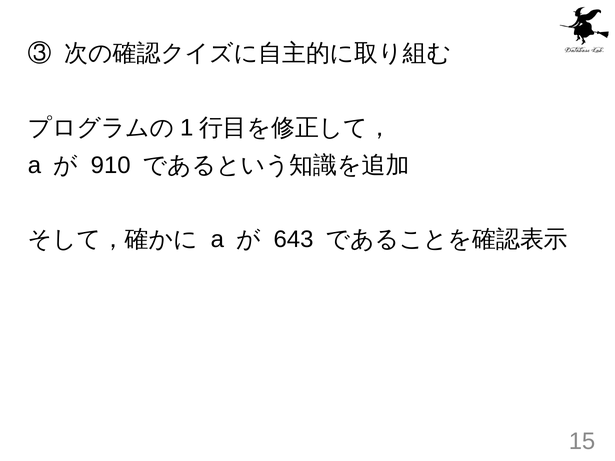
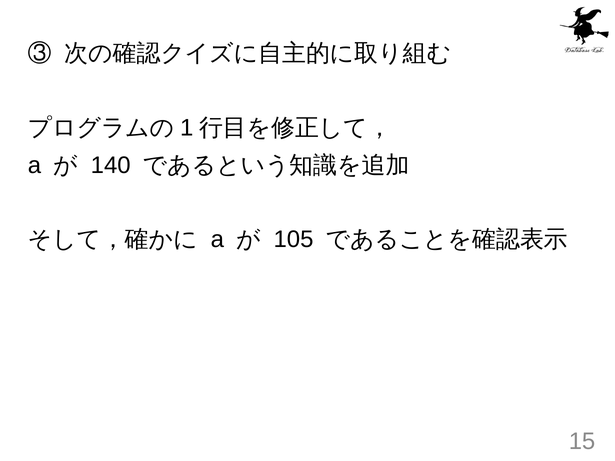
910: 910 -> 140 (111, 165)
643: 643 -> 105 (294, 240)
